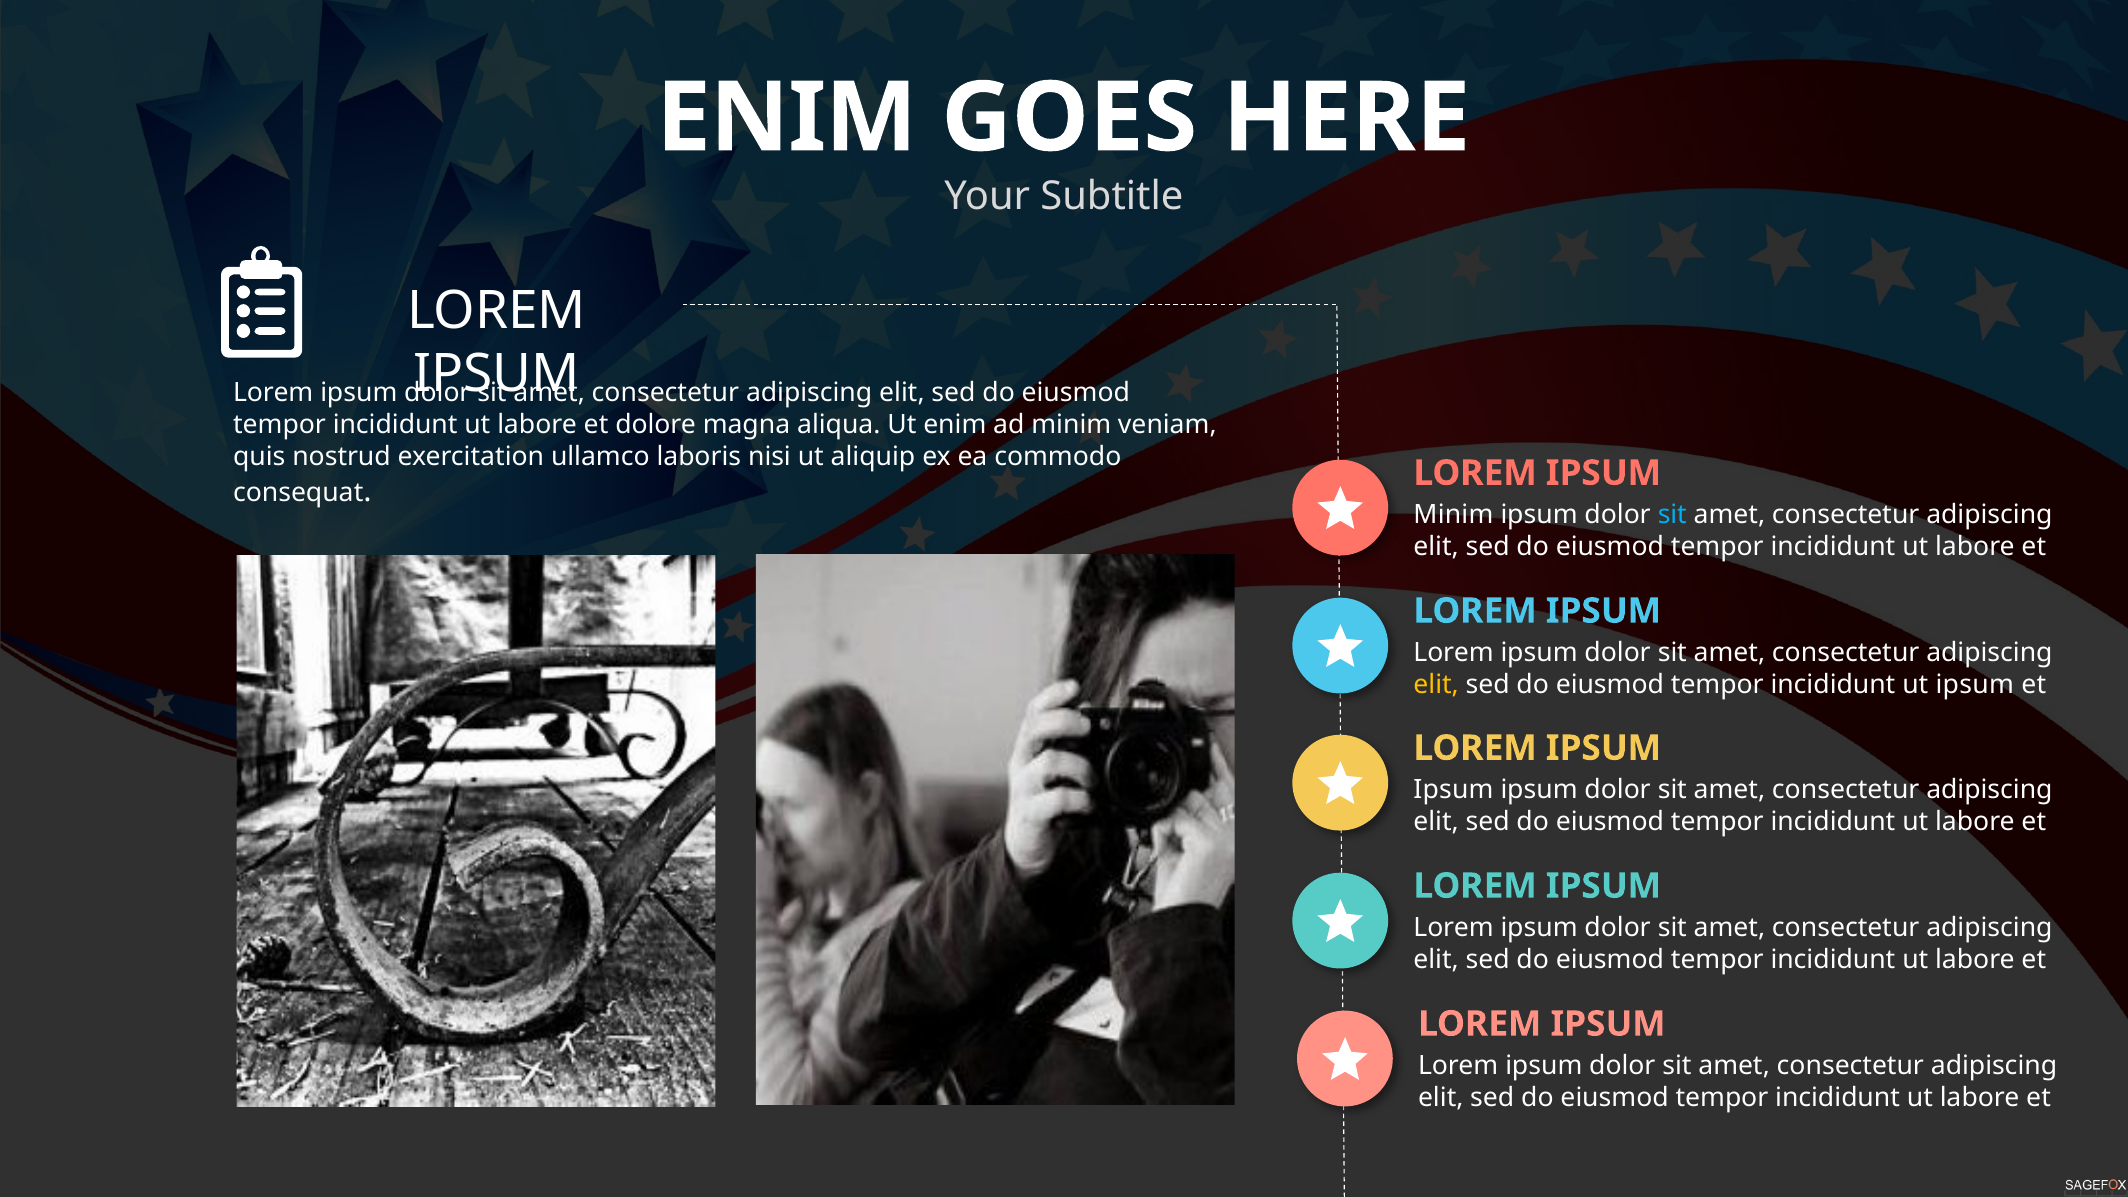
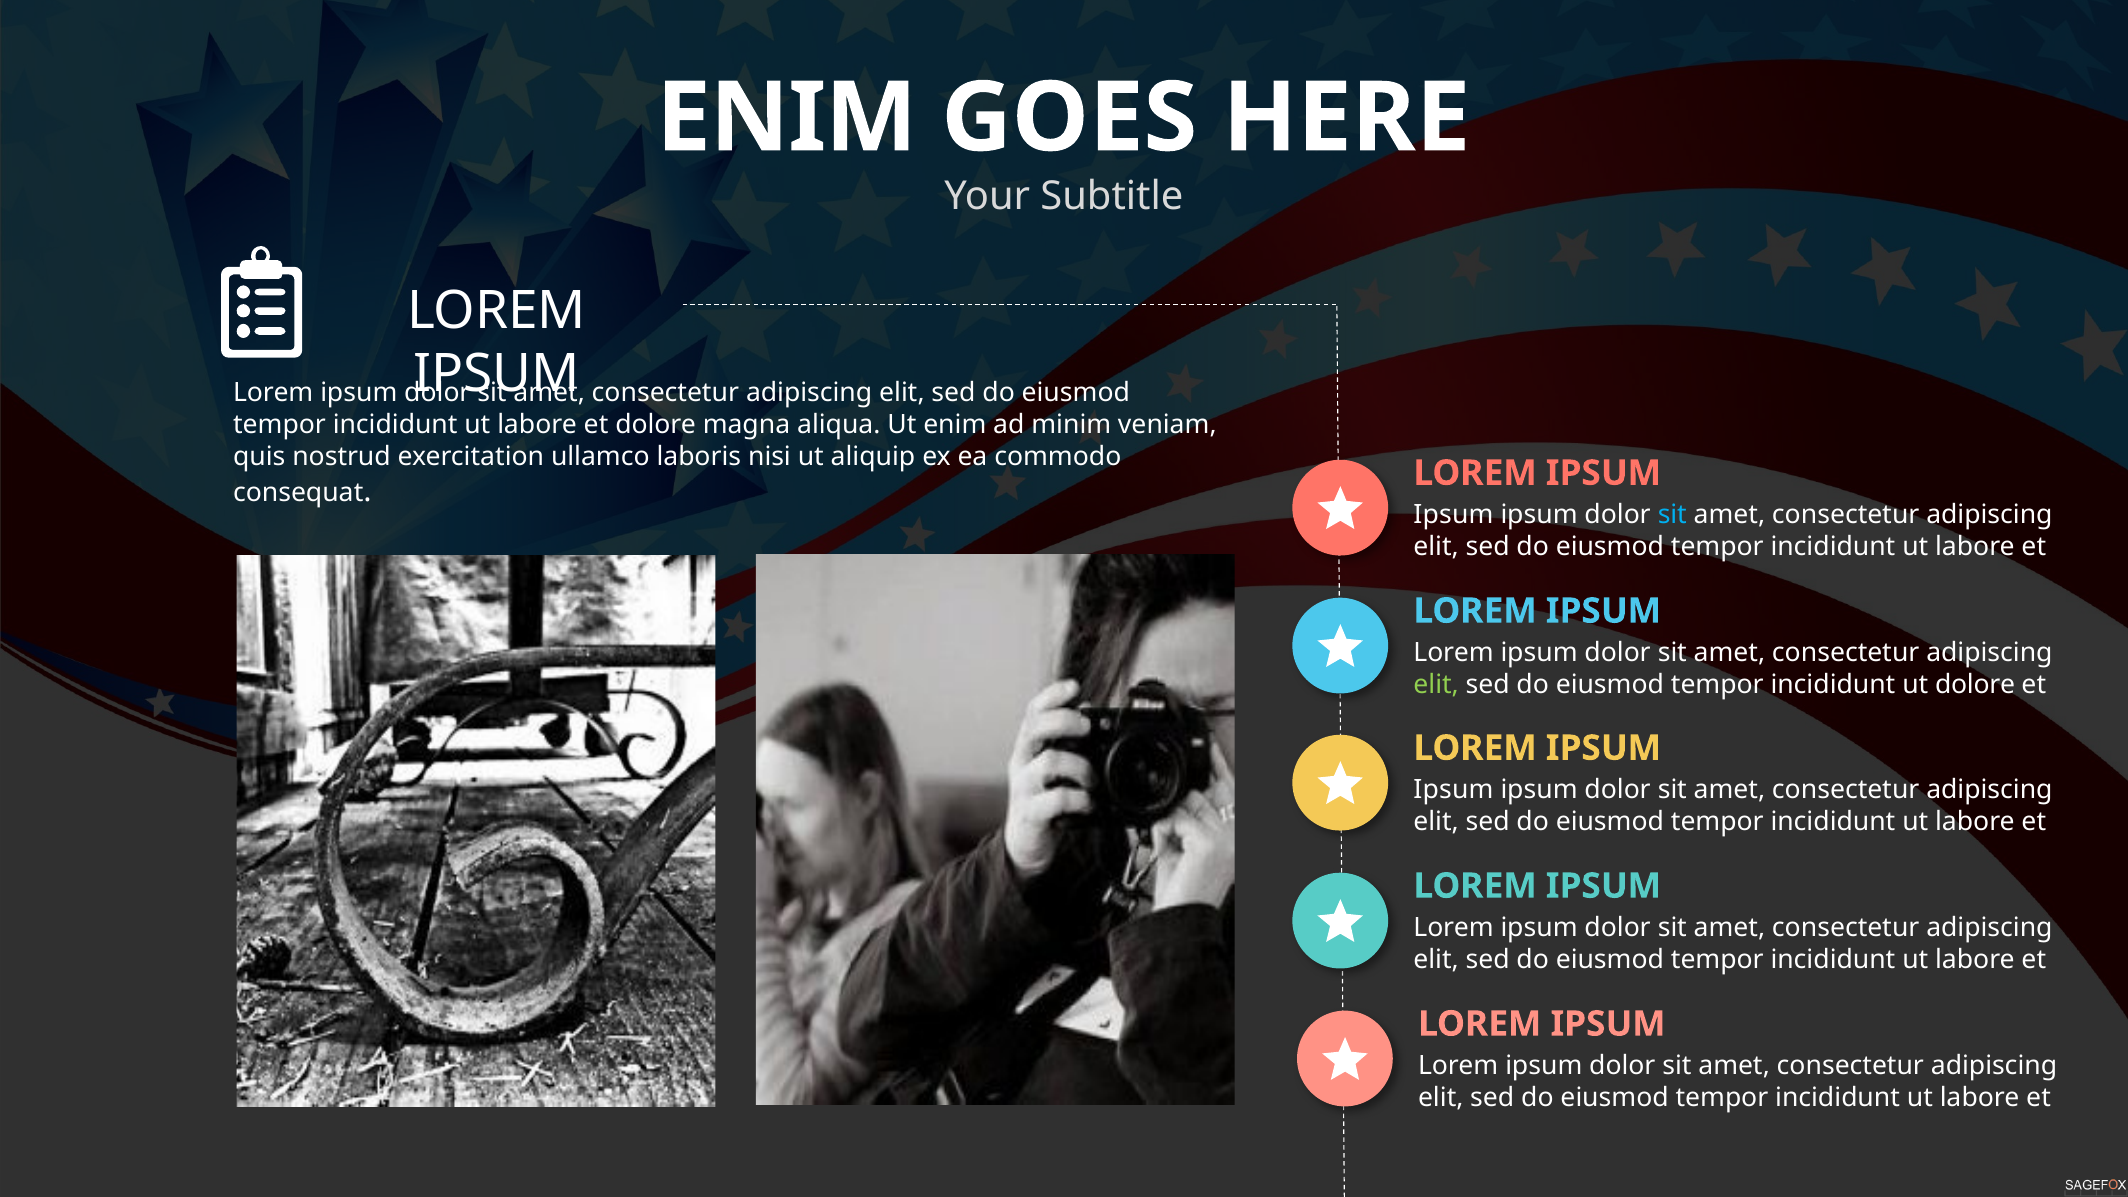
Minim: Minim -> Ipsum (1453, 515)
elit colour: yellow -> light green (1436, 685)
ut ipsum: ipsum -> dolore (1975, 685)
